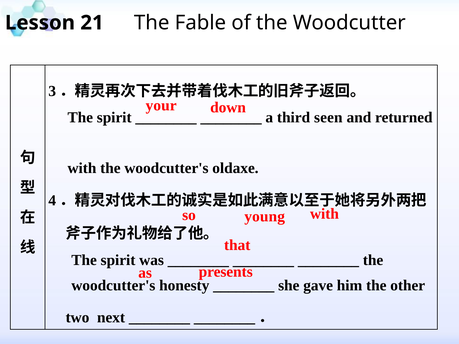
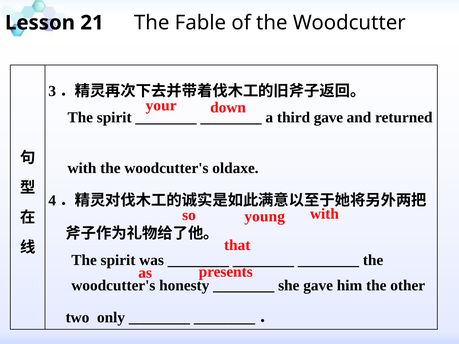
third seen: seen -> gave (328, 118)
next: next -> only (111, 318)
